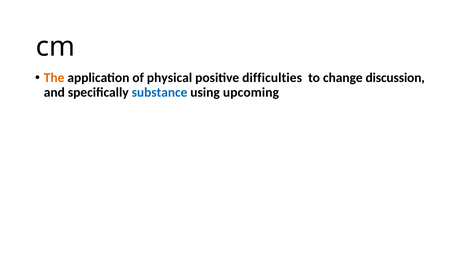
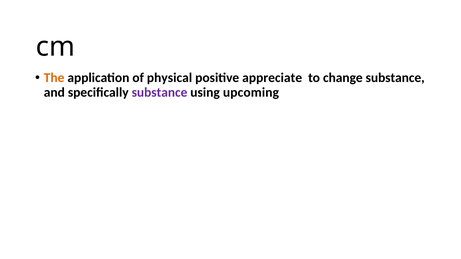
difficulties: difficulties -> appreciate (272, 78)
change discussion: discussion -> substance (395, 78)
substance colour: blue -> purple (160, 92)
